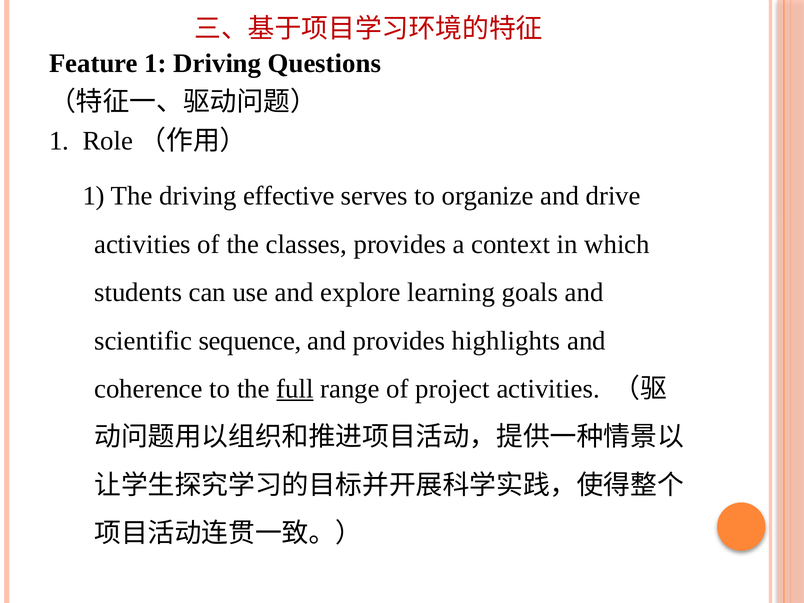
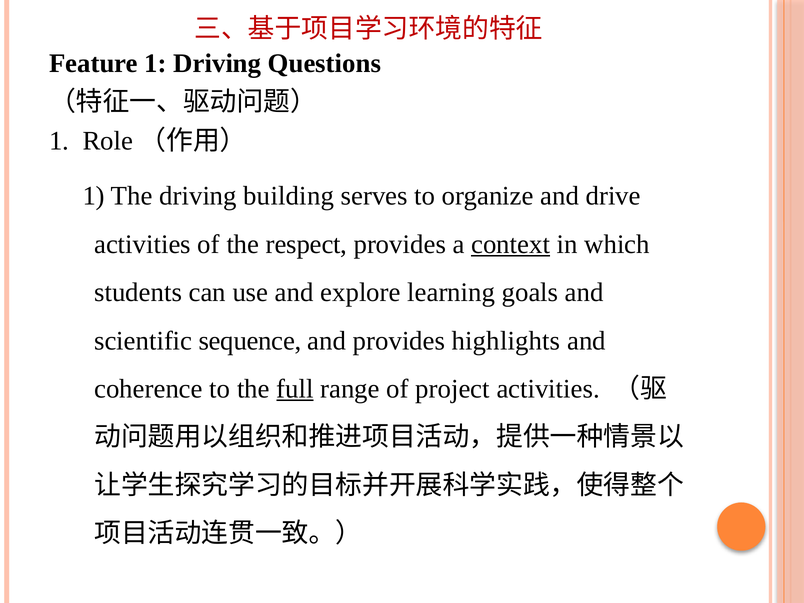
effective: effective -> building (289, 196)
classes: classes -> respect (307, 244)
context underline: none -> present (511, 244)
